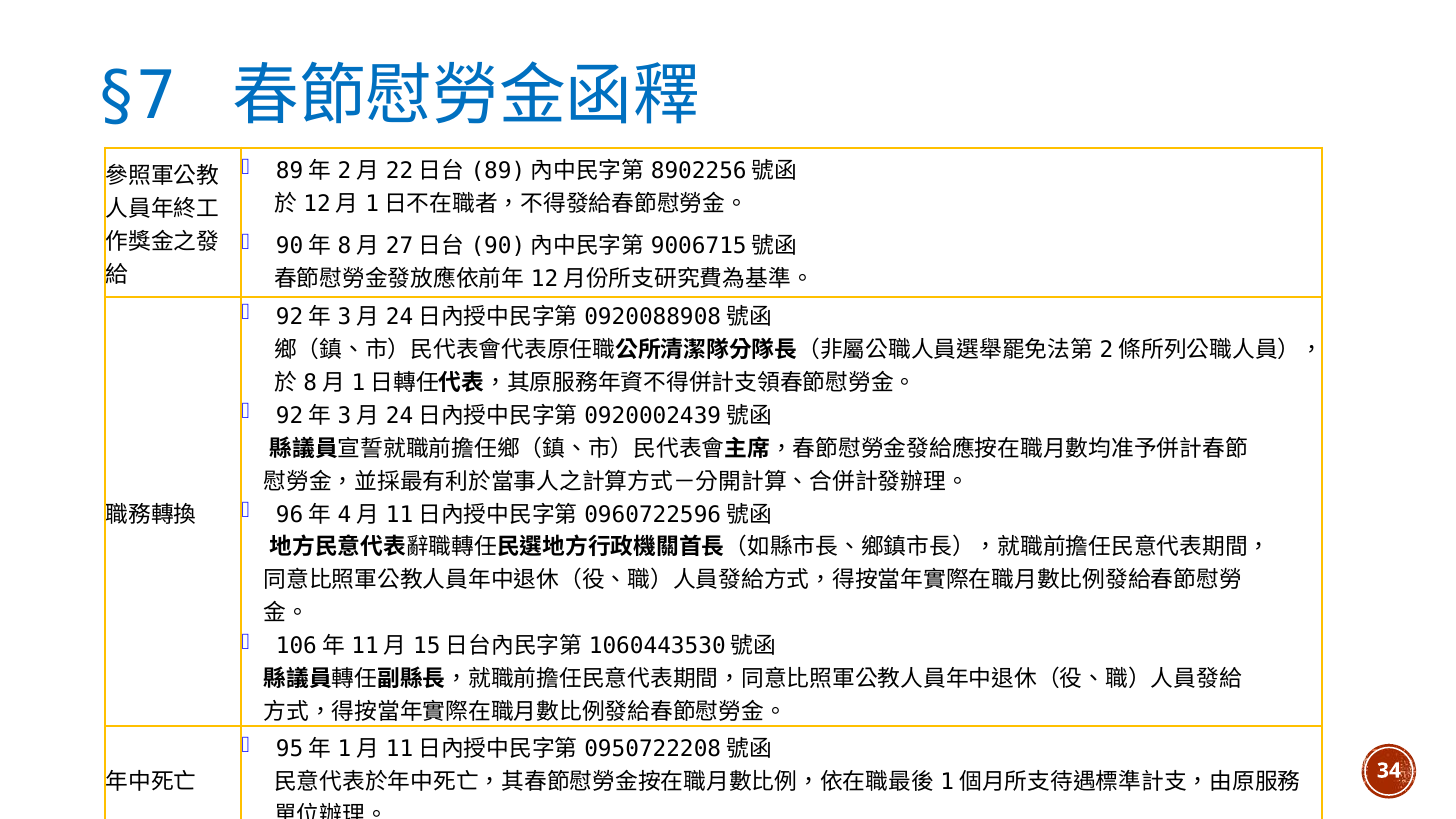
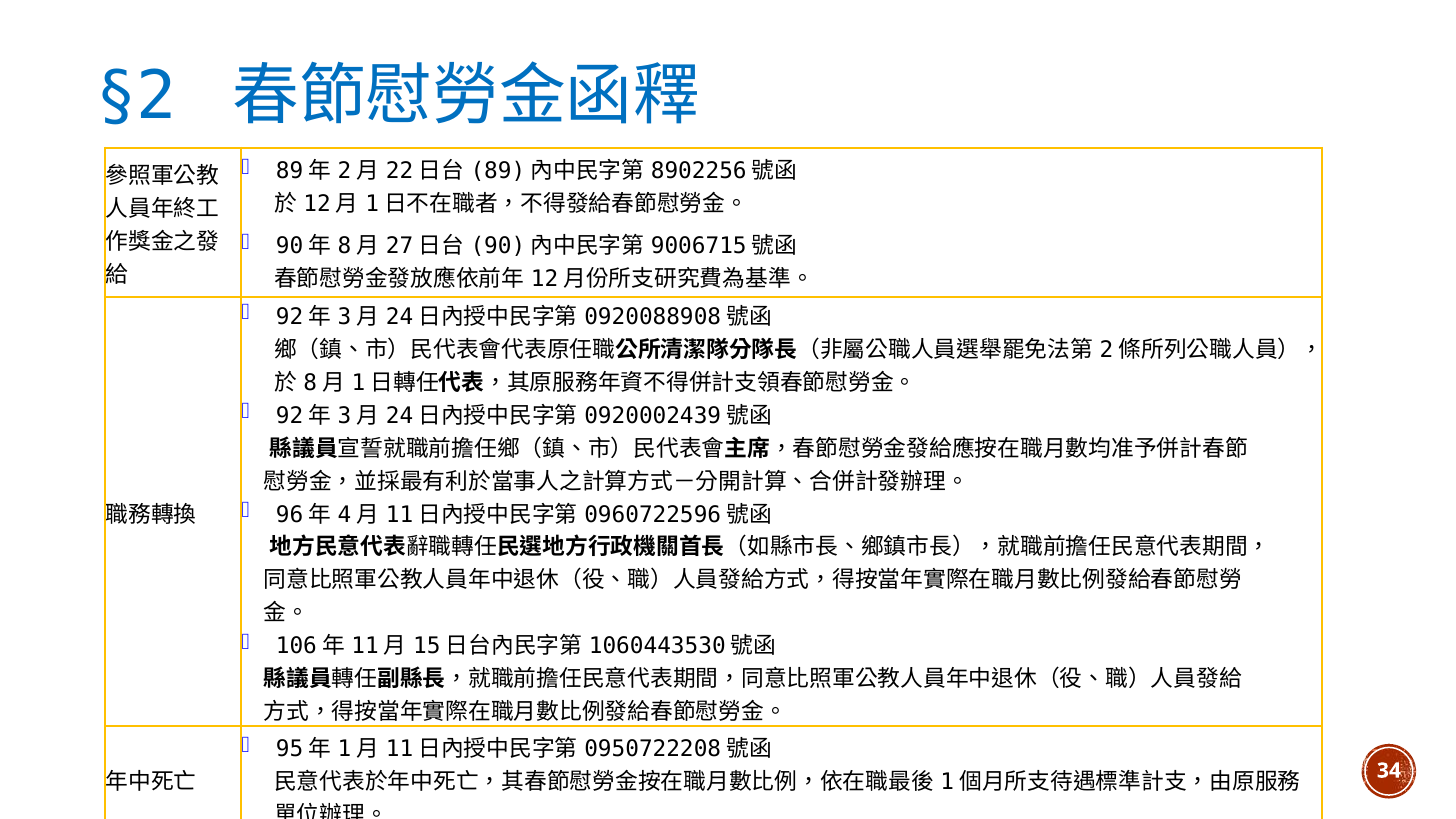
§7: §7 -> §2 (136, 96)
